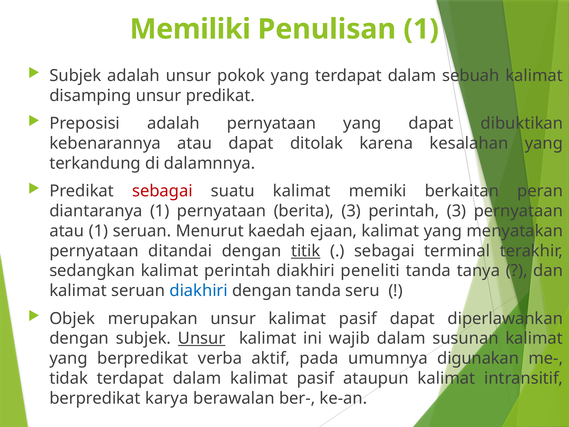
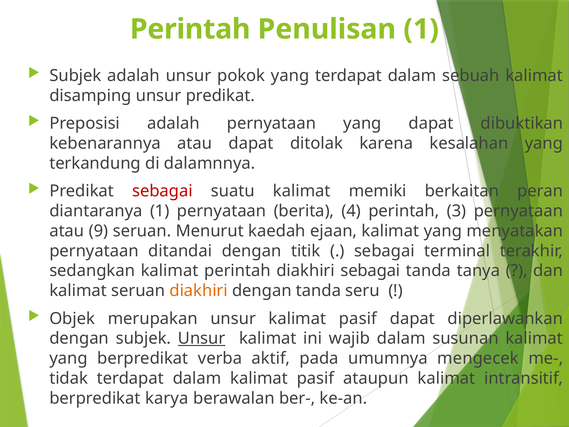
Memiliki: Memiliki -> Perintah (190, 29)
berita 3: 3 -> 4 (351, 211)
atau 1: 1 -> 9 (98, 231)
titik underline: present -> none (306, 251)
diakhiri peneliti: peneliti -> sebagai (370, 271)
diakhiri colour: blue -> orange (199, 291)
digunakan: digunakan -> mengecek (478, 358)
